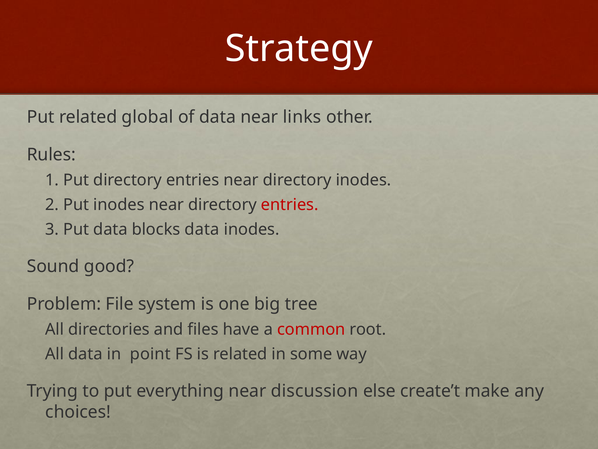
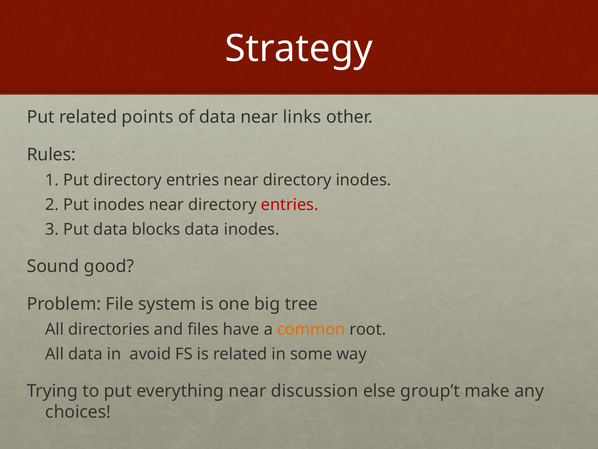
global: global -> points (148, 117)
common colour: red -> orange (311, 329)
point: point -> avoid (150, 354)
create’t: create’t -> group’t (430, 391)
